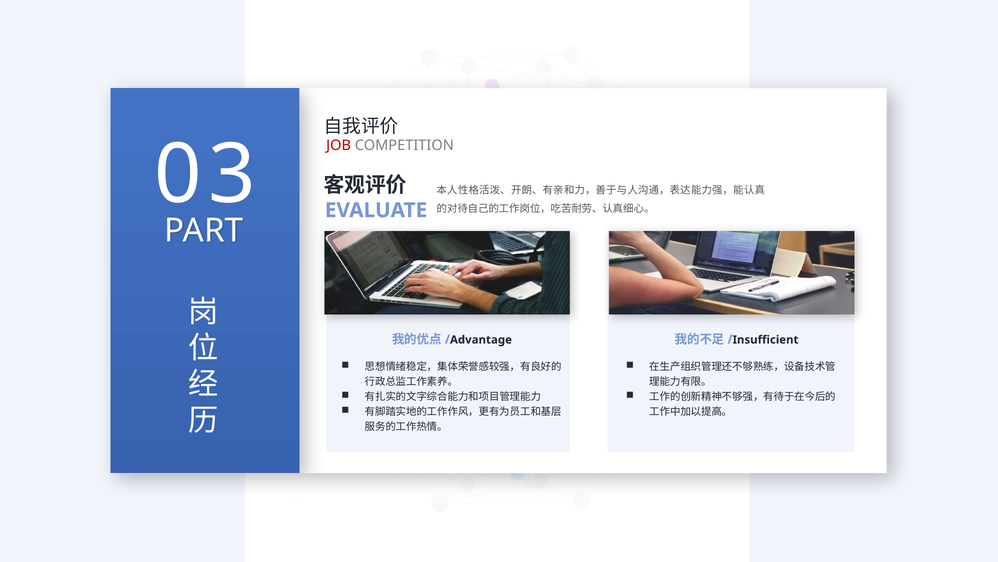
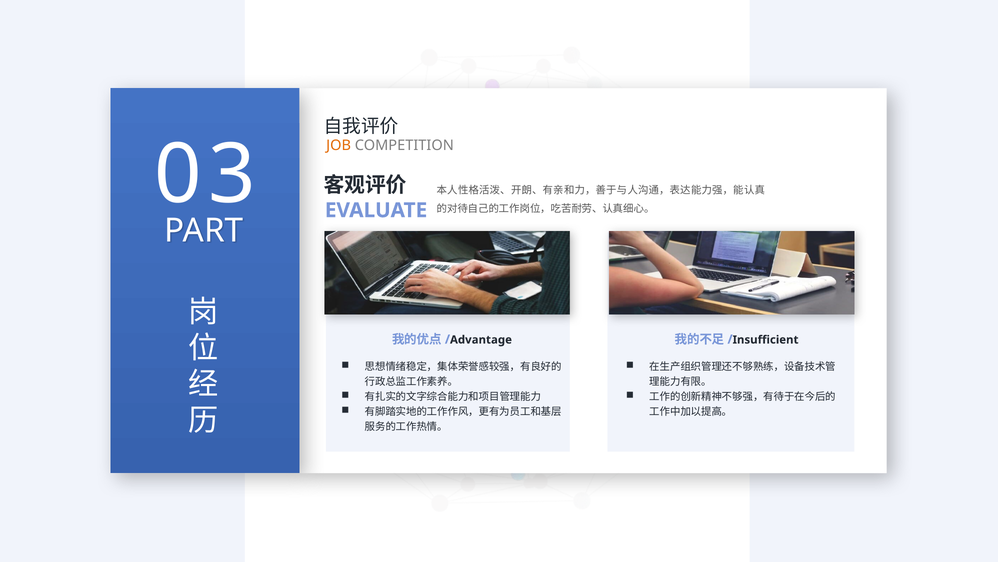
JOB colour: red -> orange (339, 145)
